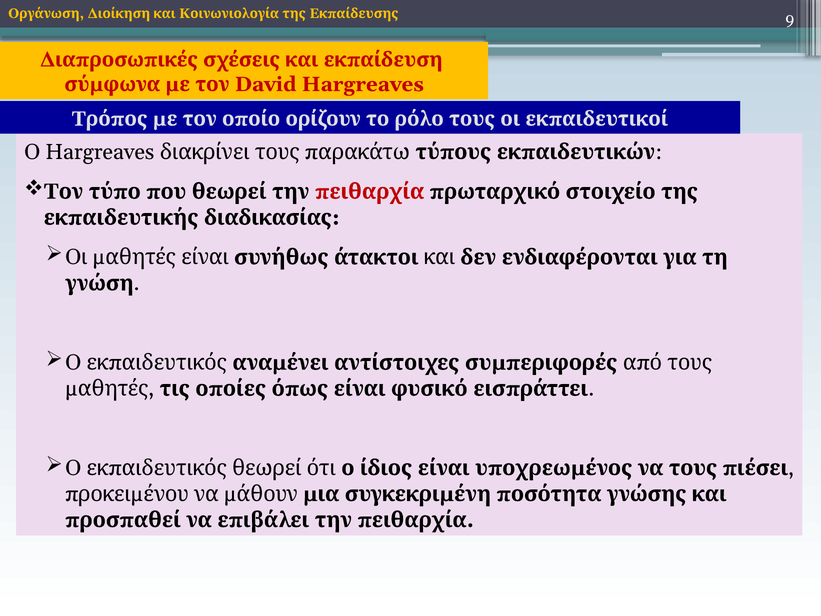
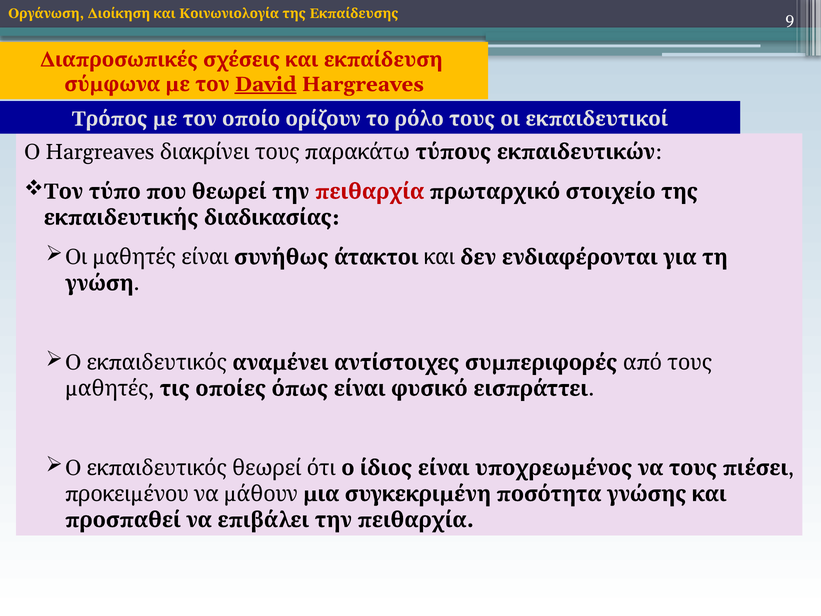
David underline: none -> present (266, 84)
